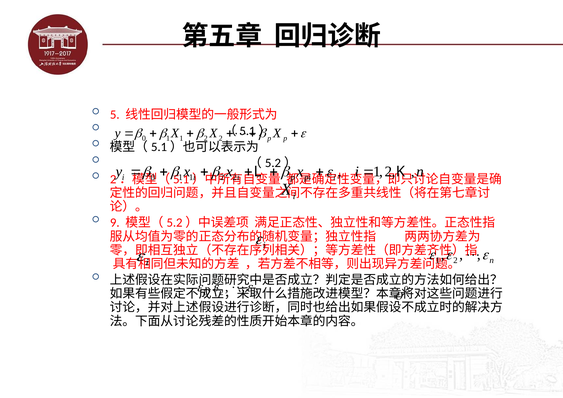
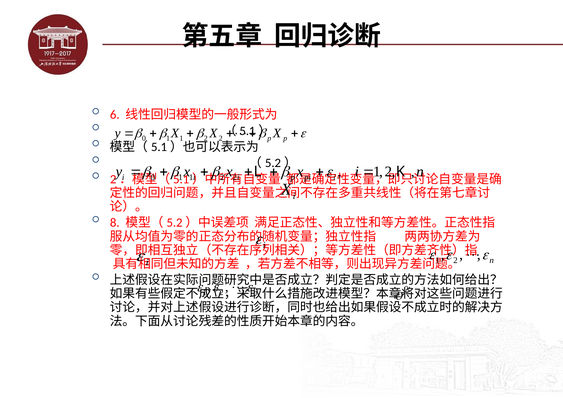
5: 5 -> 6 (115, 115)
9: 9 -> 8 (115, 223)
